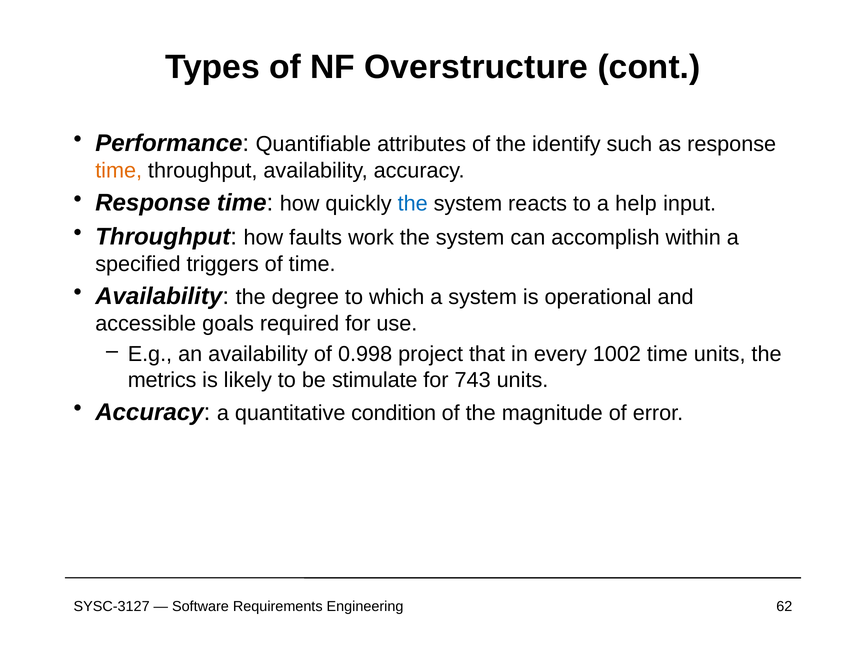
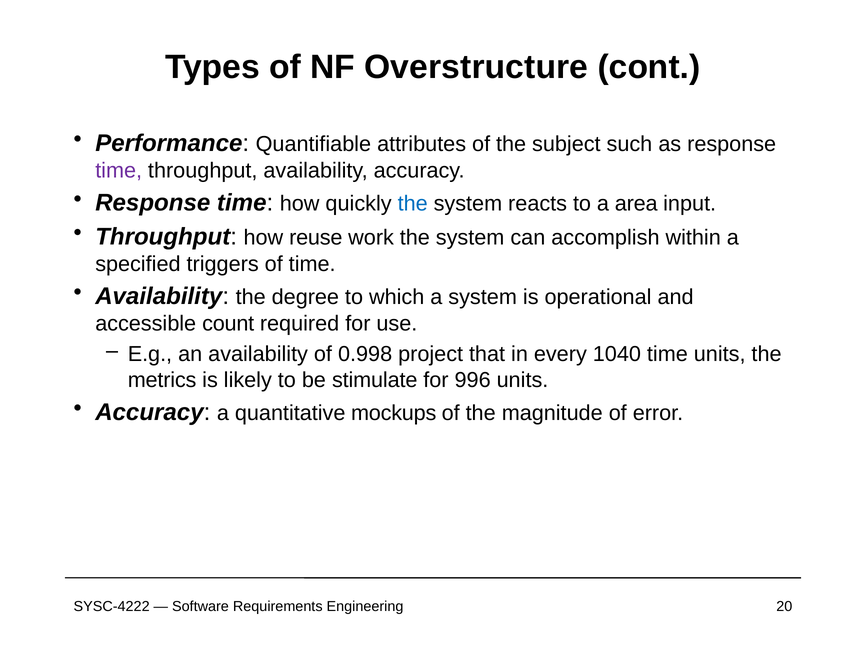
identify: identify -> subject (566, 144)
time colour: orange -> purple (119, 170)
help: help -> area (636, 204)
faults: faults -> reuse (316, 237)
goals: goals -> count (228, 323)
1002: 1002 -> 1040 (617, 354)
743: 743 -> 996 (473, 380)
condition: condition -> mockups (394, 413)
SYSC-3127: SYSC-3127 -> SYSC-4222 (112, 606)
62: 62 -> 20 (784, 606)
